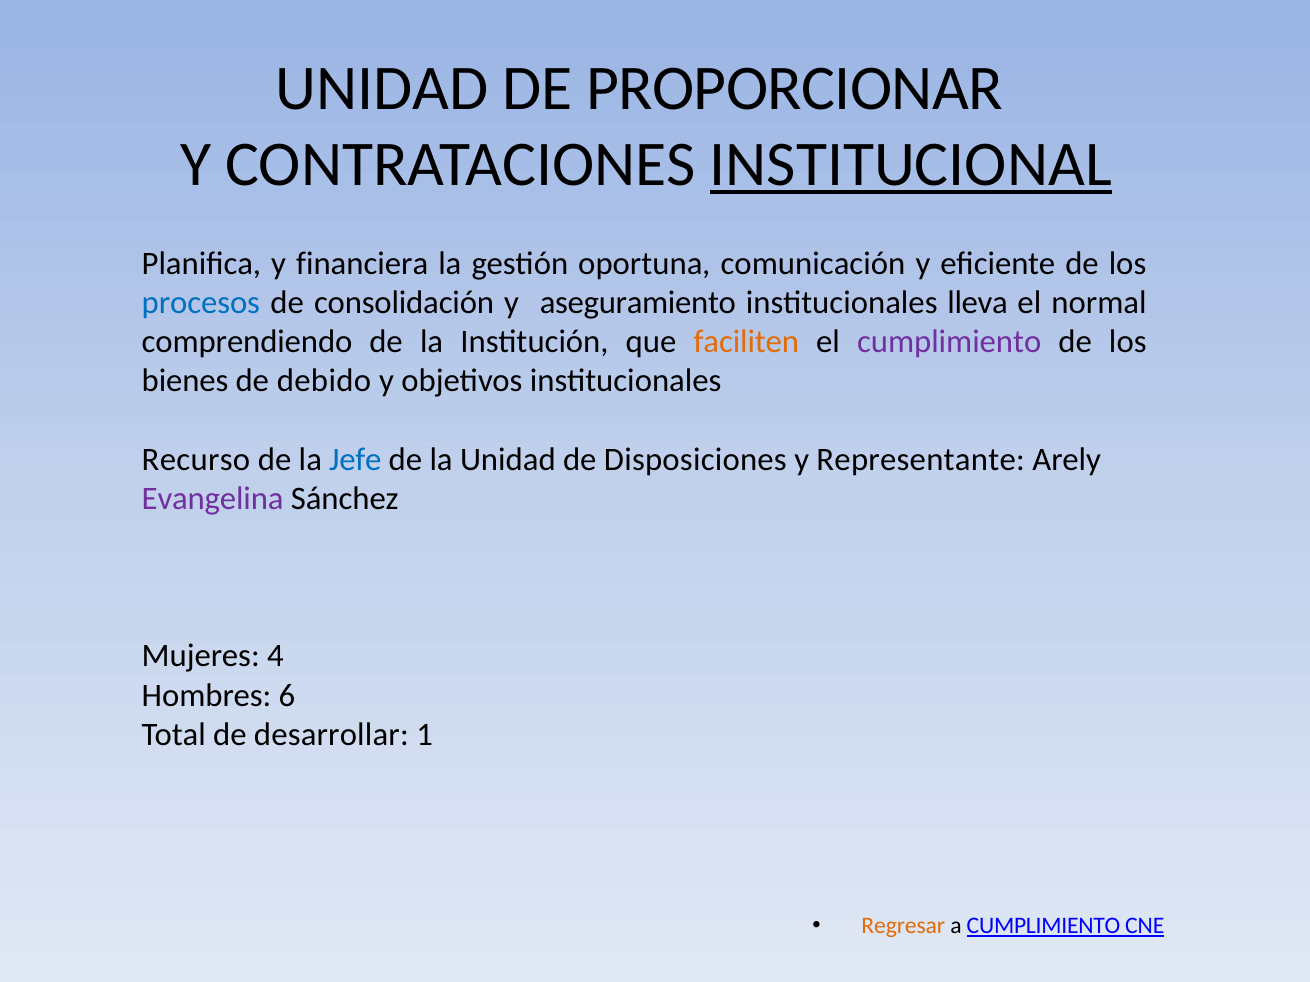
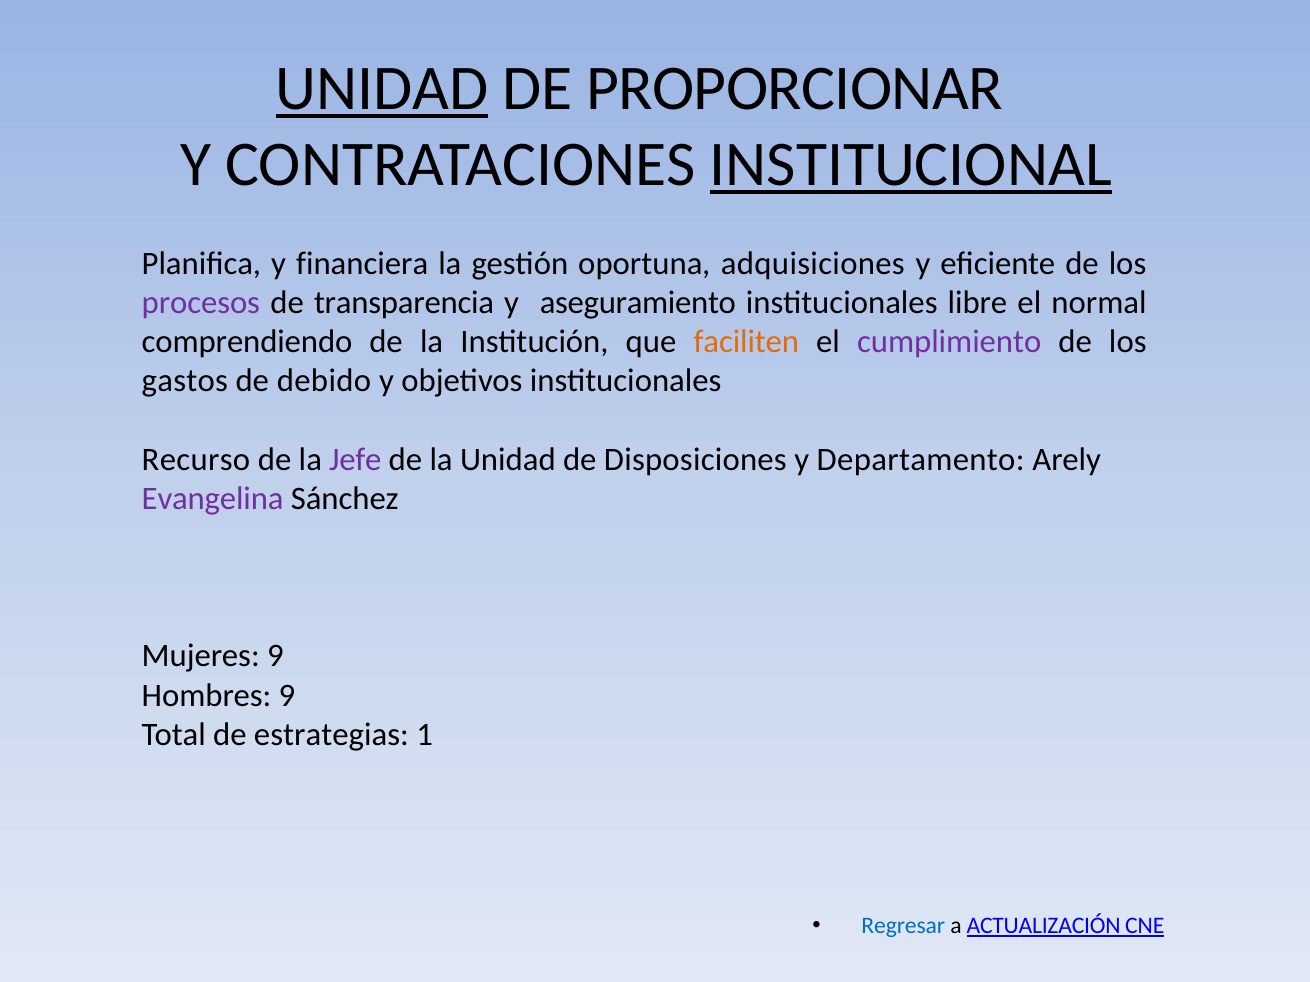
UNIDAD underline: none -> present (382, 89)
comunicación: comunicación -> adquisiciones (813, 263)
procesos colour: blue -> purple (201, 303)
consolidación: consolidación -> transparencia (404, 303)
lleva: lleva -> libre (977, 303)
bienes: bienes -> gastos (185, 381)
Jefe colour: blue -> purple (355, 460)
Representante: Representante -> Departamento (921, 460)
Mujeres 4: 4 -> 9 (275, 656)
Hombres 6: 6 -> 9 (287, 696)
desarrollar: desarrollar -> estrategias (331, 735)
Regresar colour: orange -> blue (903, 926)
a CUMPLIMIENTO: CUMPLIMIENTO -> ACTUALIZACIÓN (1044, 926)
